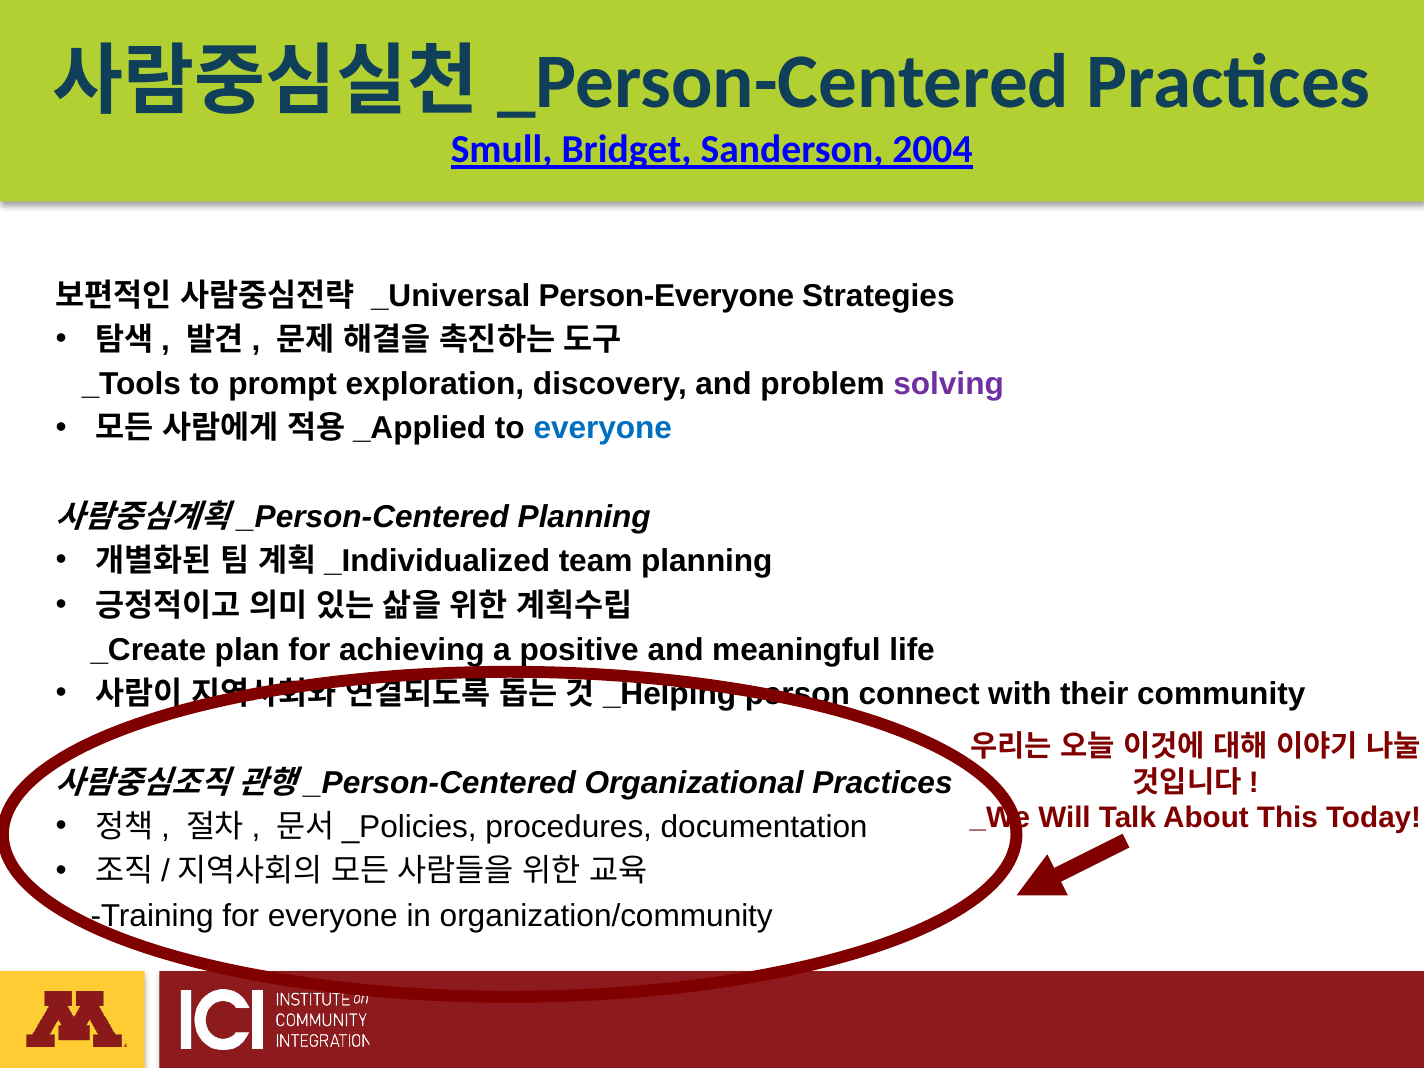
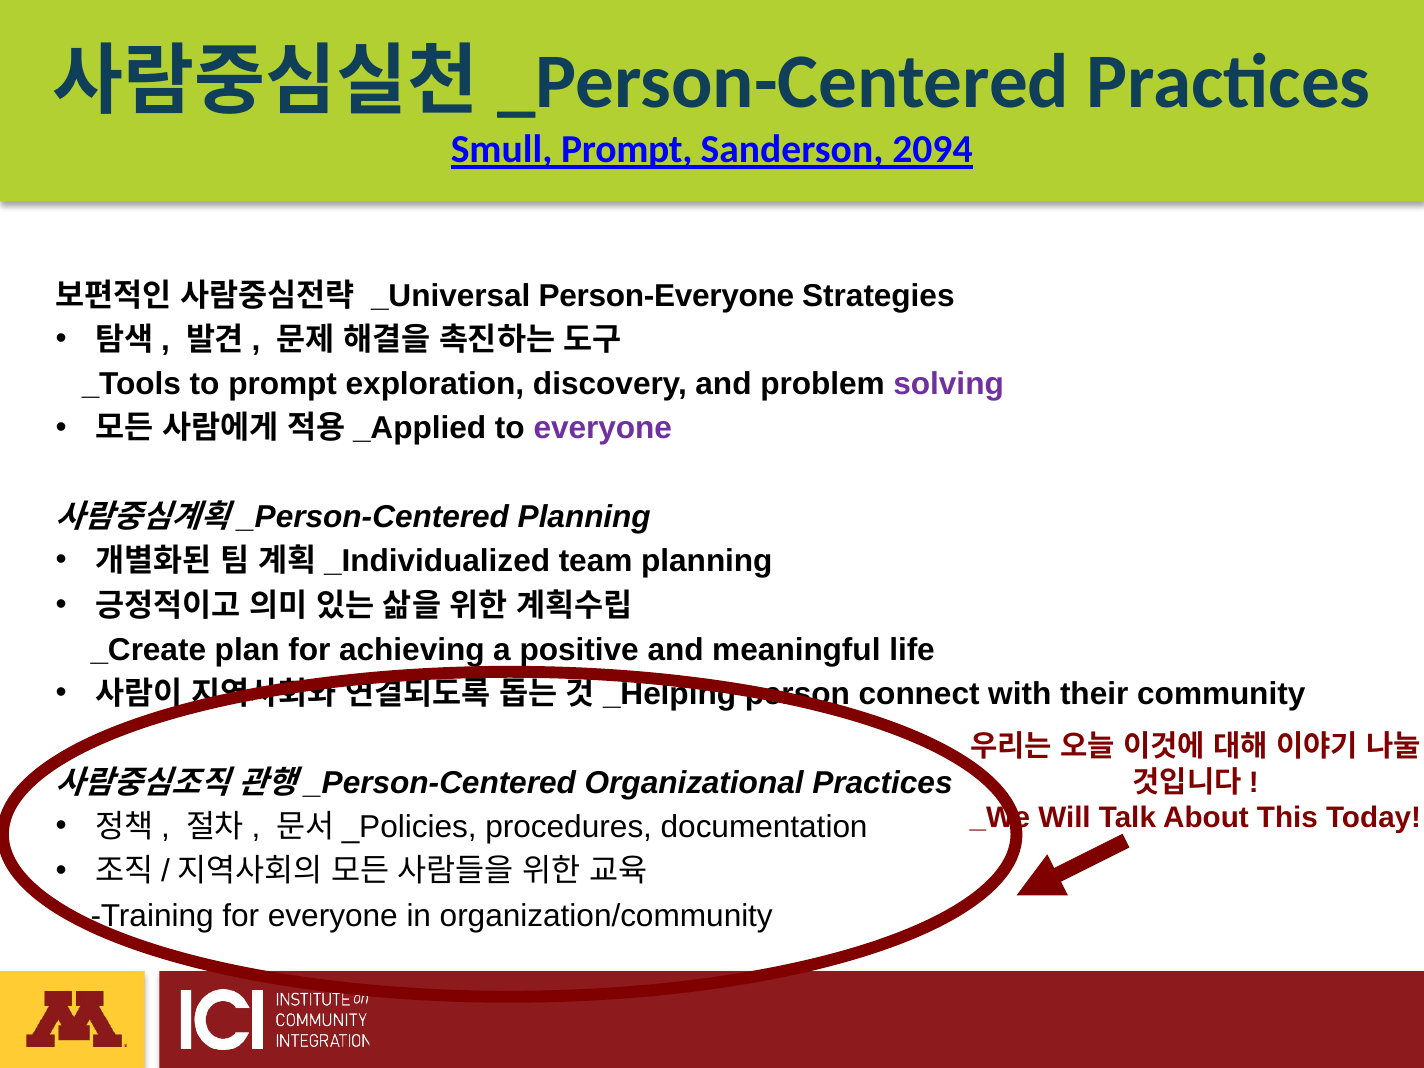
Smull Bridget: Bridget -> Prompt (627, 150)
2004: 2004 -> 2094 (932, 150)
everyone colour: blue -> purple (603, 429)
